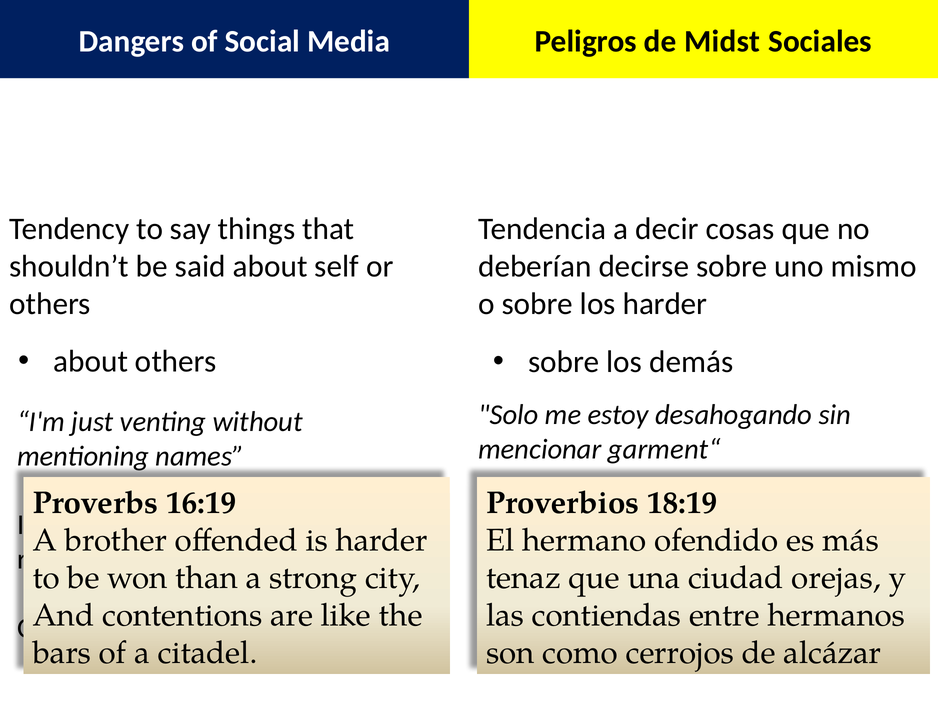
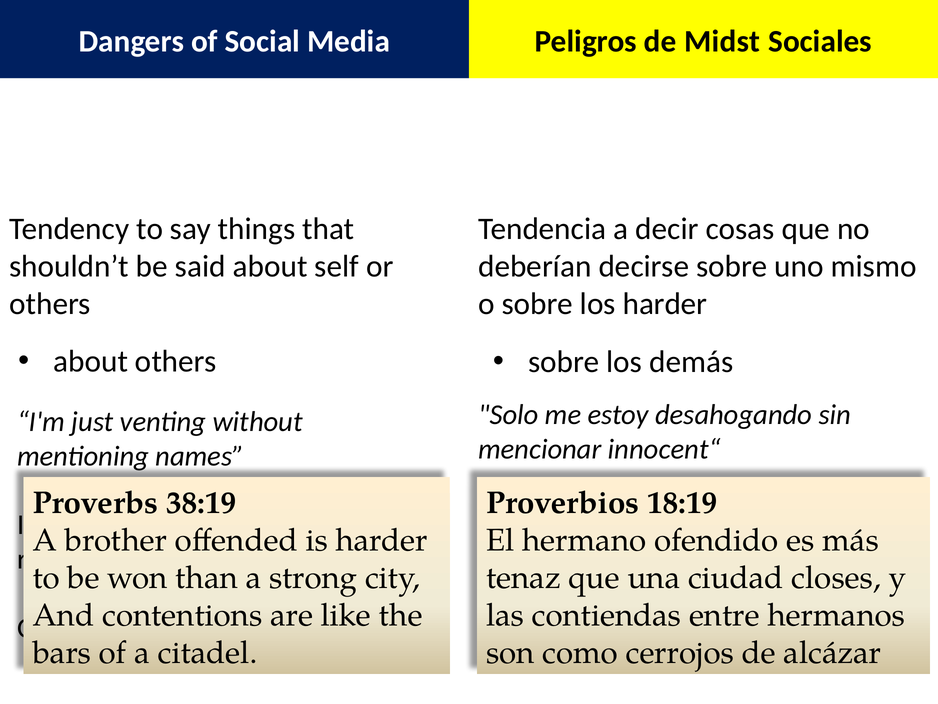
garment“: garment“ -> innocent“ (664, 449)
16:19: 16:19 -> 38:19 (201, 502)
orejas: orejas -> closes (836, 577)
